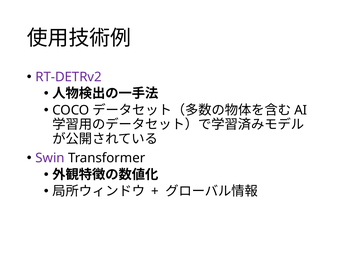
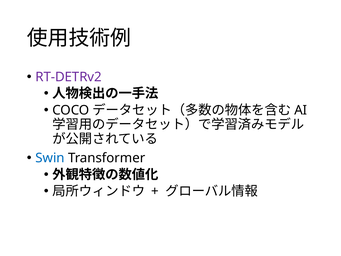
Swin colour: purple -> blue (50, 158)
